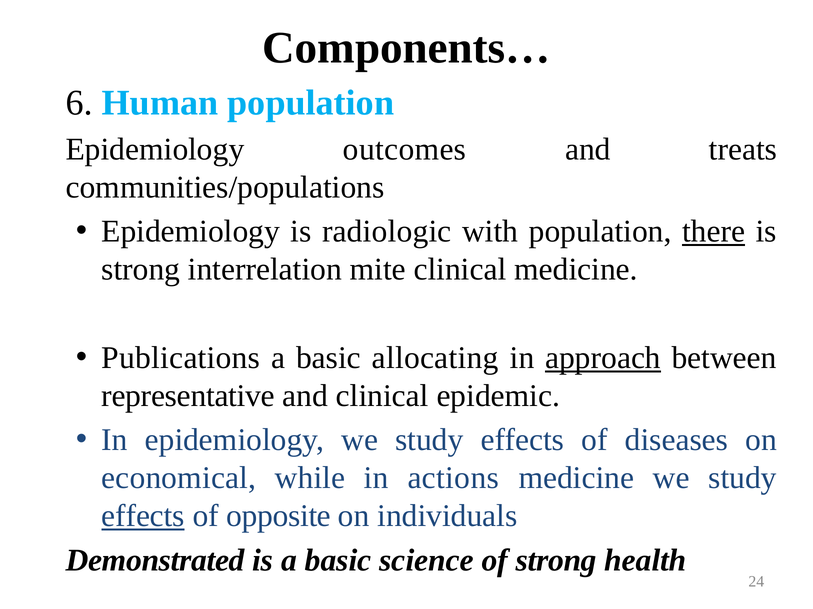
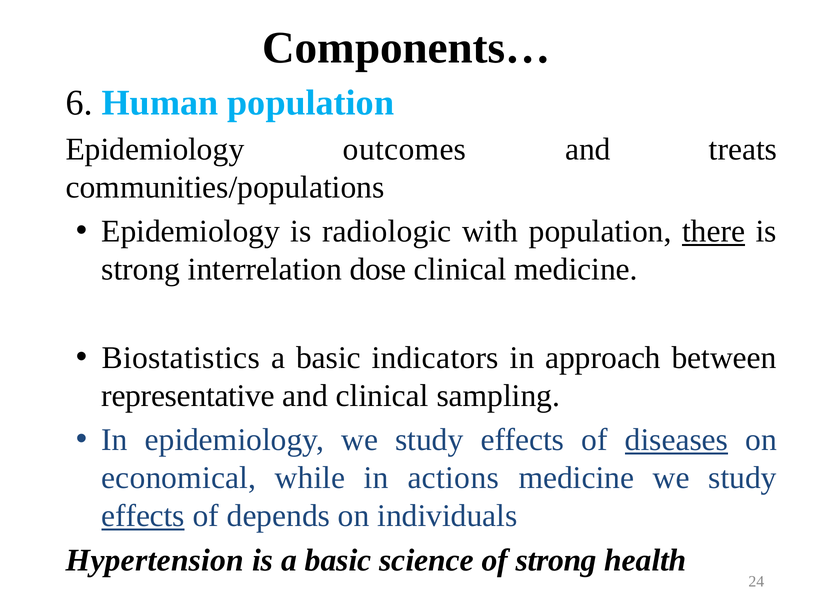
mite: mite -> dose (378, 270)
Publications: Publications -> Biostatistics (181, 358)
allocating: allocating -> indicators (435, 358)
approach underline: present -> none (603, 358)
epidemic: epidemic -> sampling (498, 396)
diseases underline: none -> present (677, 441)
opposite: opposite -> depends (278, 516)
Demonstrated: Demonstrated -> Hypertension (155, 561)
